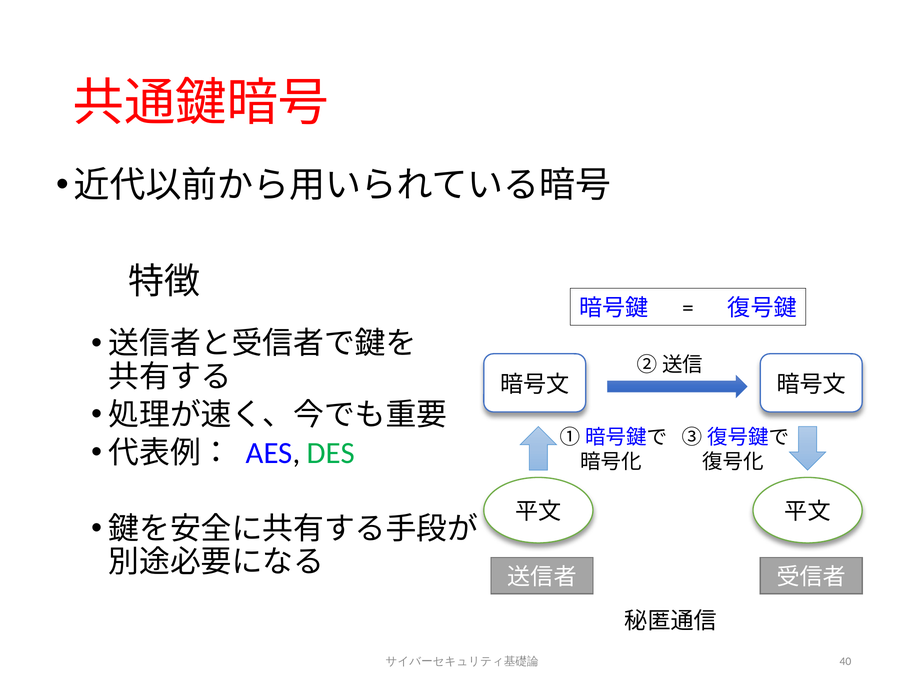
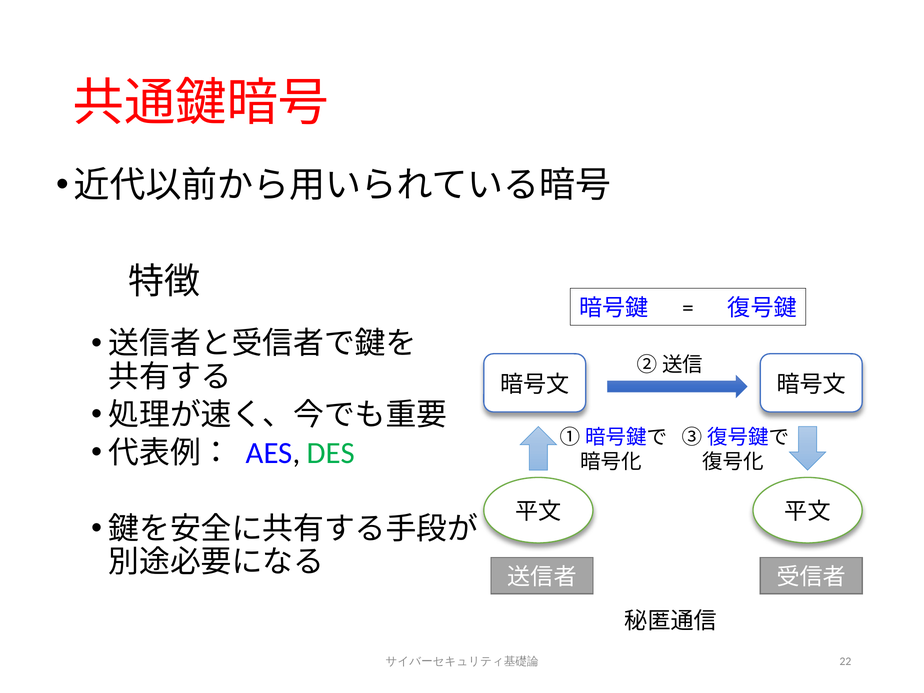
40: 40 -> 22 (845, 661)
